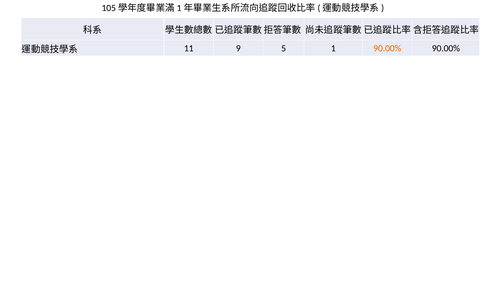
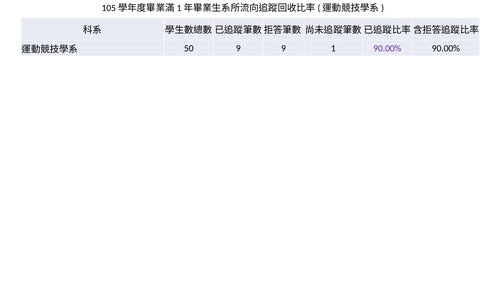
11: 11 -> 50 (189, 48)
9 5: 5 -> 9 (284, 48)
90.00% colour: orange -> purple (387, 48)
